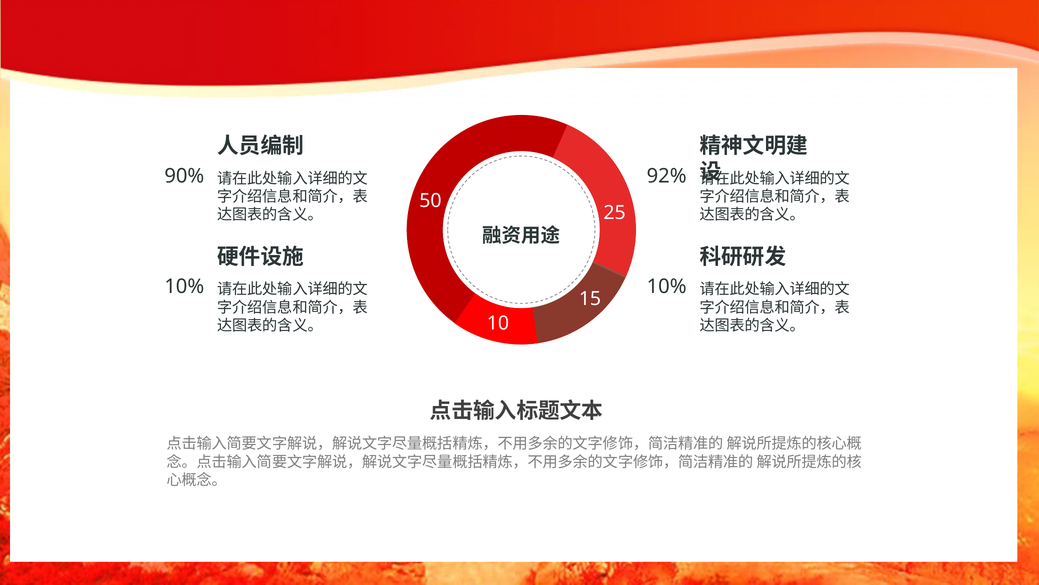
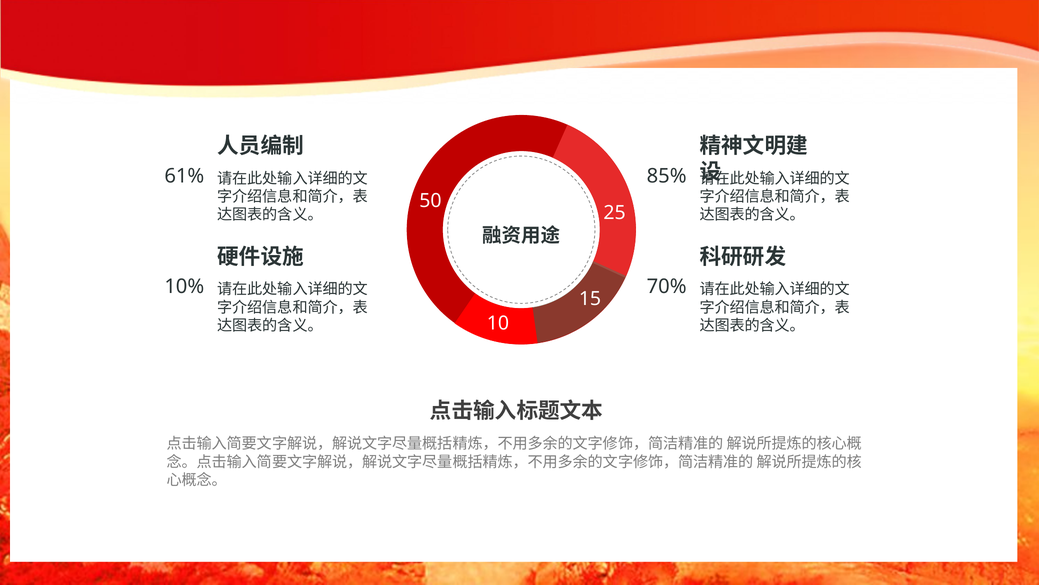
90%: 90% -> 61% (184, 176)
92%: 92% -> 85% (667, 176)
10%: 10% -> 70% (667, 286)
